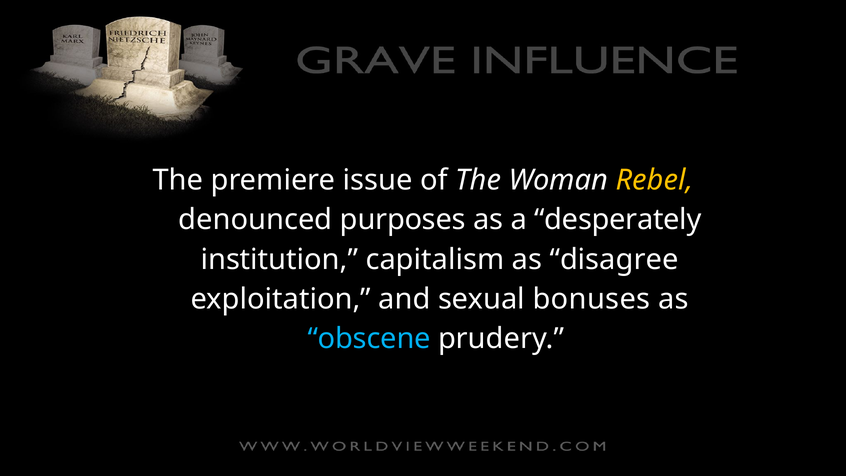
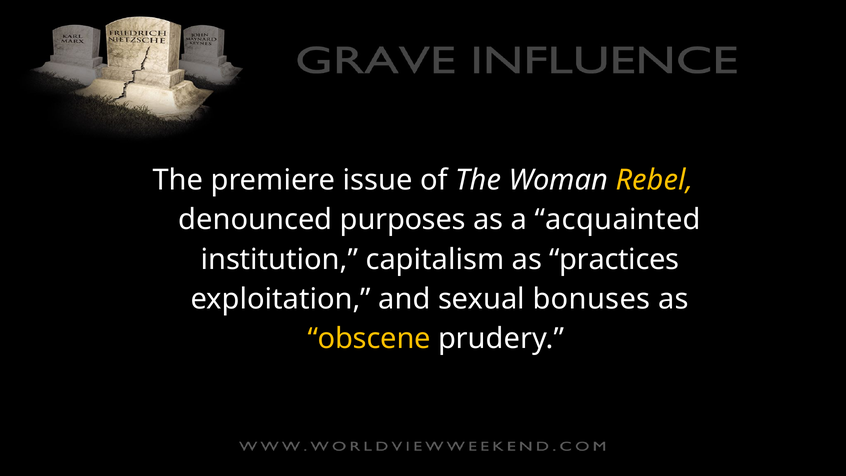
desperately: desperately -> acquainted (618, 220)
disagree: disagree -> practices (614, 259)
obscene colour: light blue -> yellow (369, 339)
